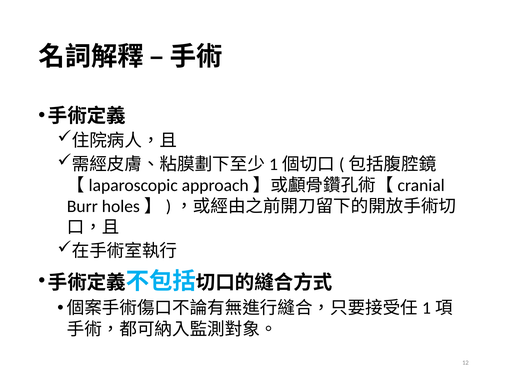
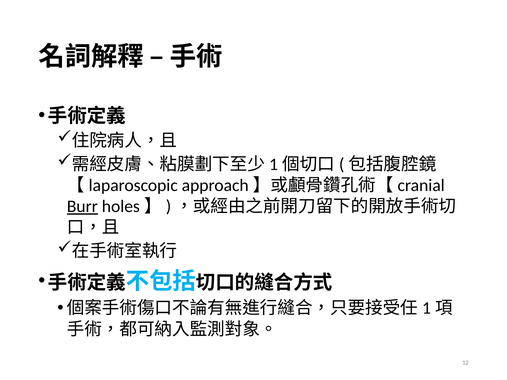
Burr underline: none -> present (82, 207)
